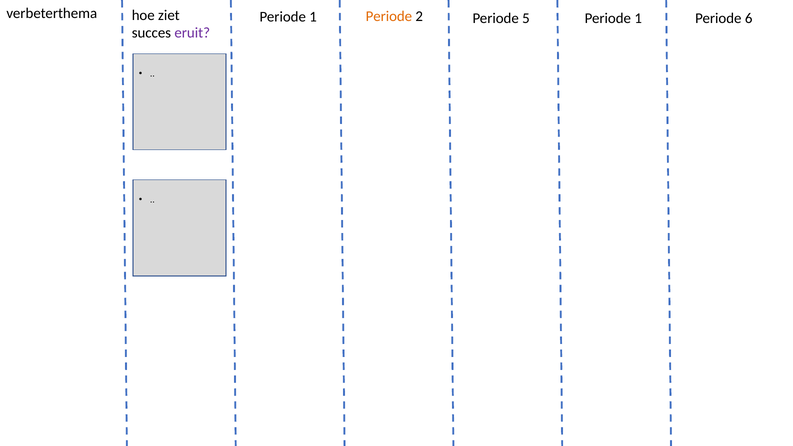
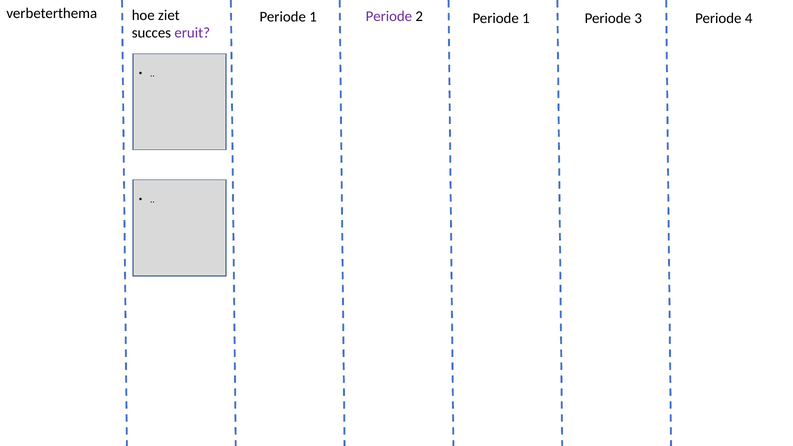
Periode colour: orange -> purple (389, 16)
2 Periode 5: 5 -> 1 (526, 18)
1: 1 -> 3 (638, 18)
6: 6 -> 4 (749, 18)
